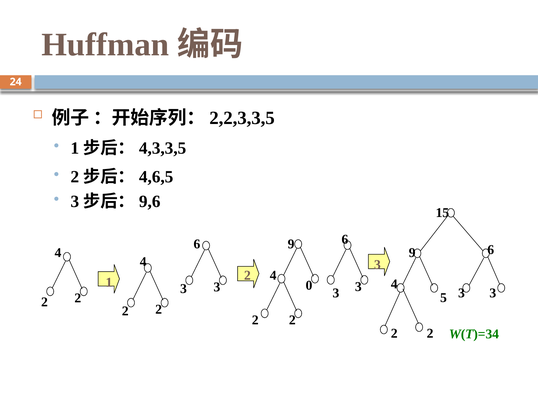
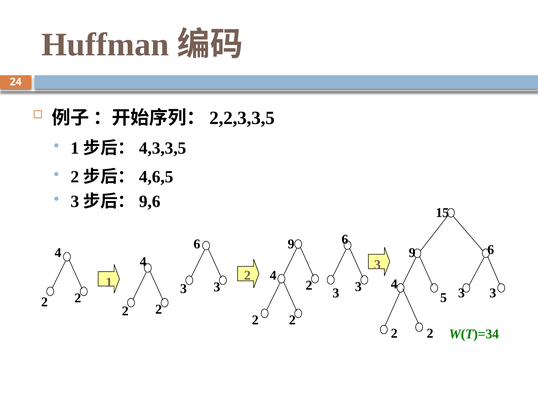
0: 0 -> 2 (309, 286)
